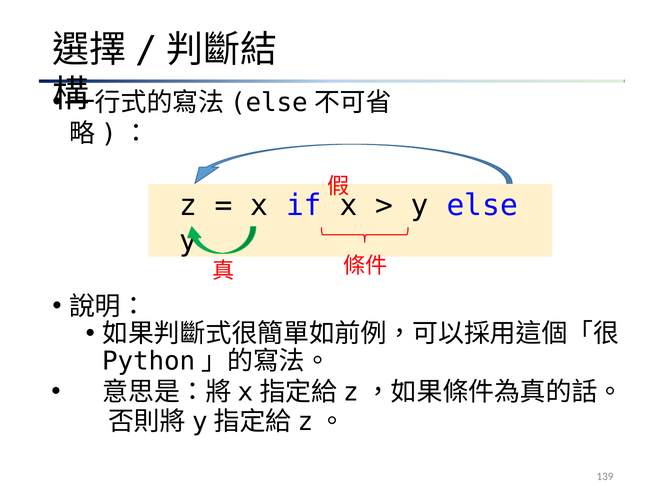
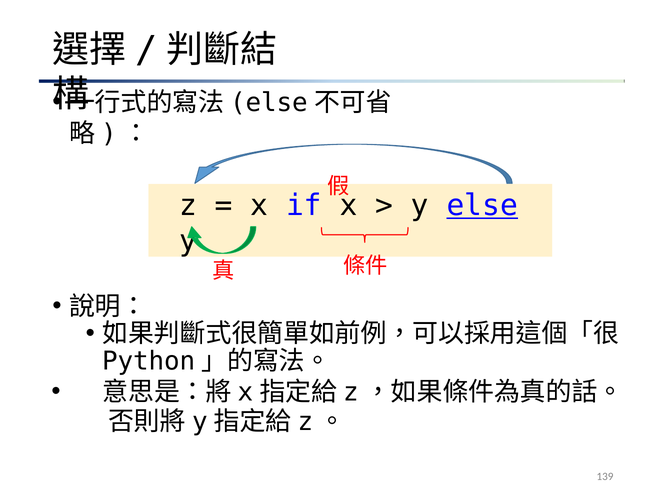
else underline: none -> present (482, 205)
